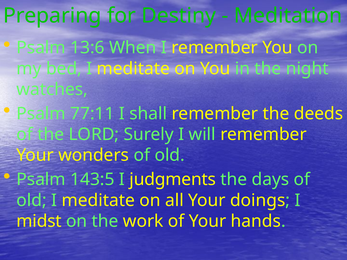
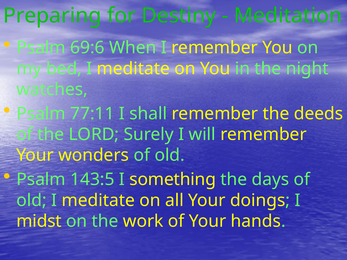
13:6: 13:6 -> 69:6 (87, 48)
judgments: judgments -> something (173, 180)
